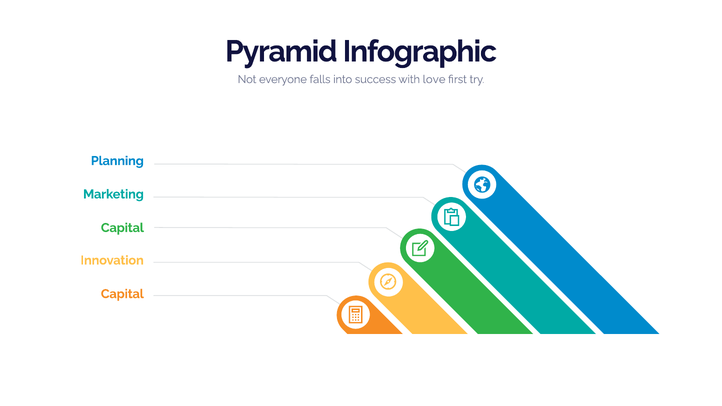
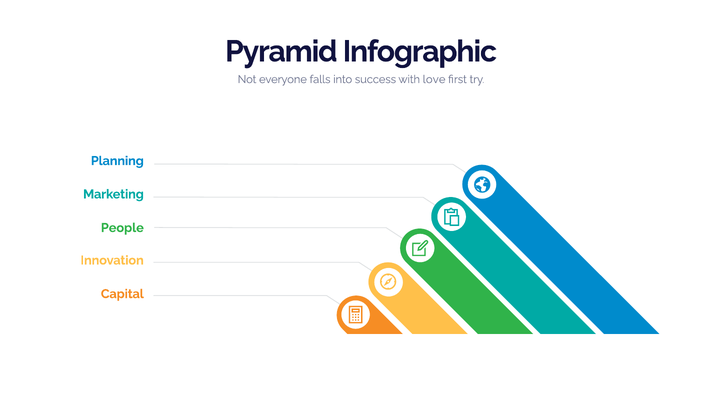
Capital: Capital -> People (122, 228)
